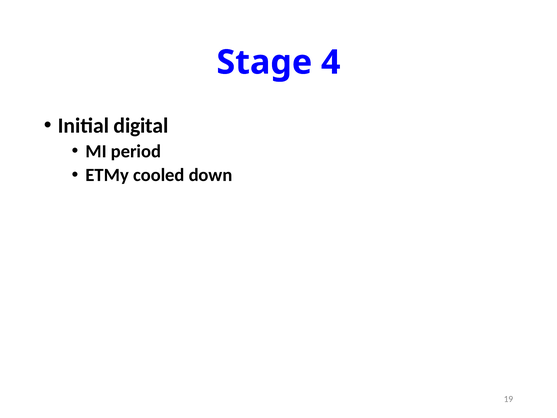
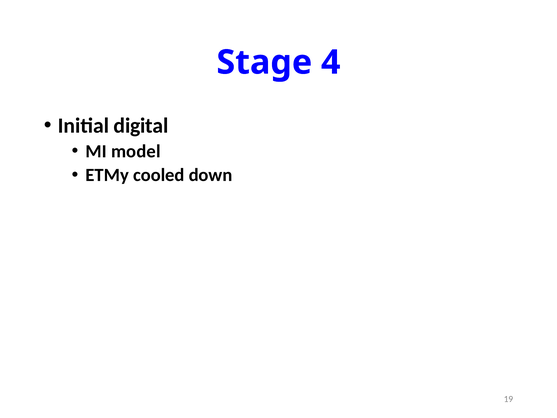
period: period -> model (136, 151)
